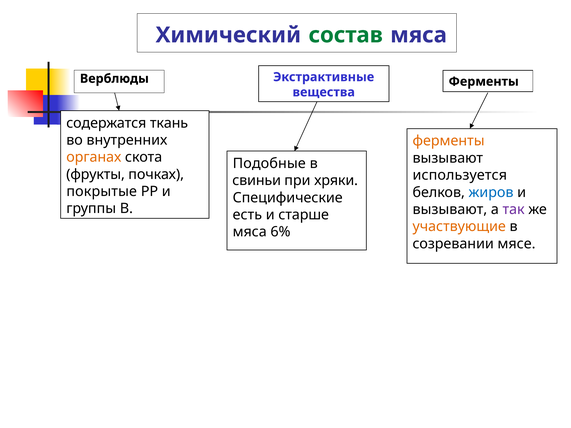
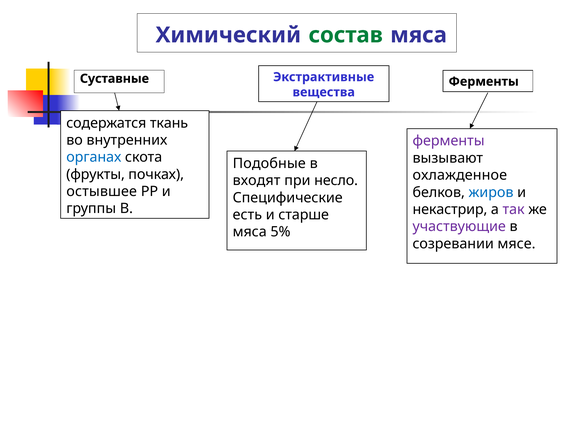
Верблюды: Верблюды -> Суставные (114, 79)
ферменты colour: orange -> purple (449, 141)
органах colour: orange -> blue (94, 157)
используется: используется -> охлажденное (460, 175)
свиньи: свиньи -> входят (257, 181)
хряки: хряки -> несло (336, 181)
покрытые: покрытые -> остывшее (102, 192)
вызывают: вызывают -> некастрир (450, 210)
участвующие colour: orange -> purple (459, 227)
6%: 6% -> 5% (280, 232)
